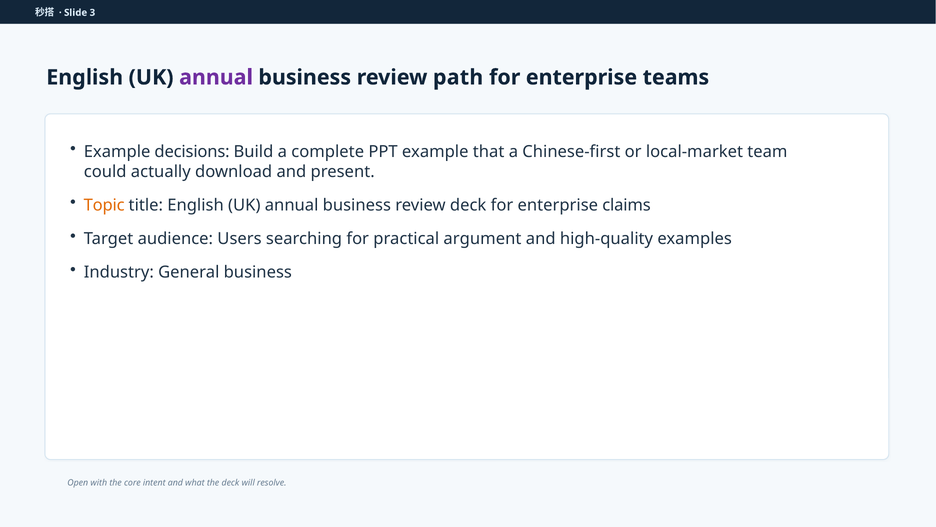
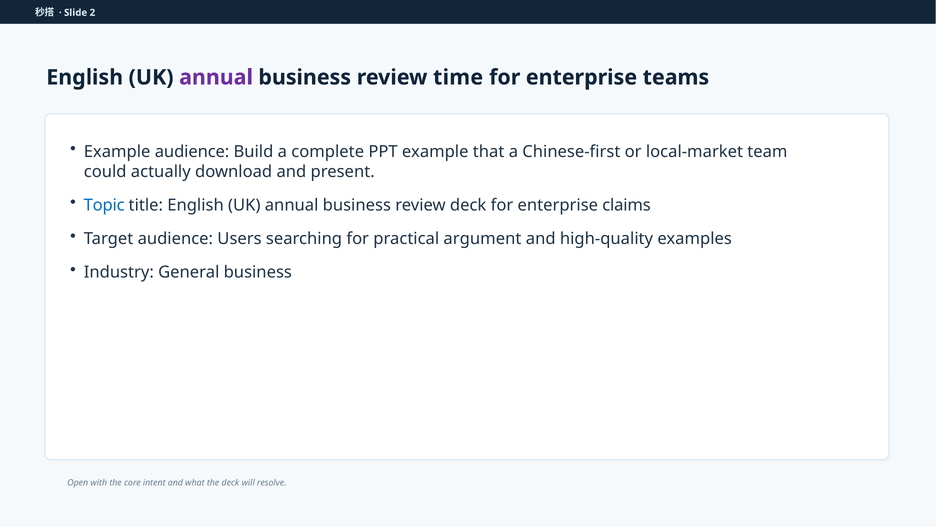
3: 3 -> 2 (92, 13)
path: path -> time (458, 77)
Example decisions: decisions -> audience (192, 151)
Topic colour: orange -> blue (104, 205)
